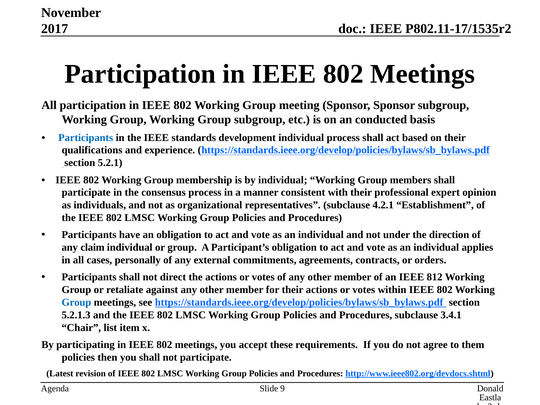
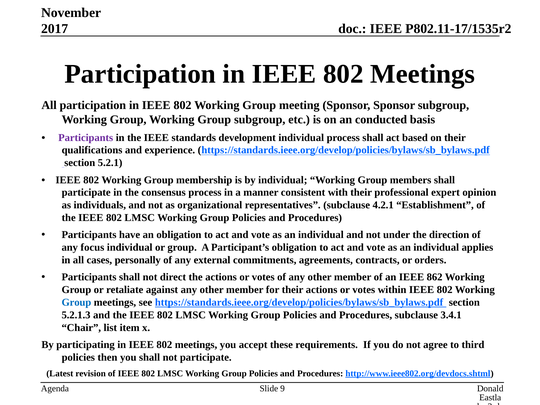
Participants colour: blue -> purple (86, 138)
claim: claim -> focus (92, 247)
812: 812 -> 862 (435, 277)
them: them -> third (473, 345)
